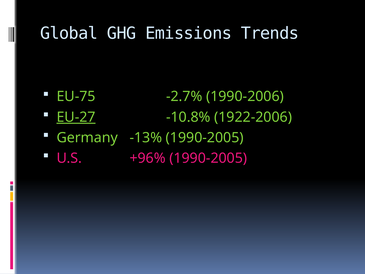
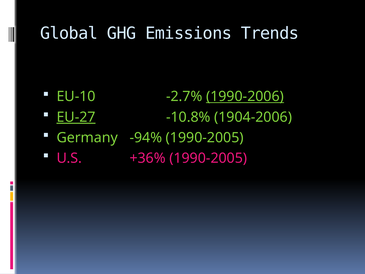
EU-75: EU-75 -> EU-10 (76, 96)
1990-2006 underline: none -> present (245, 96)
1922-2006: 1922-2006 -> 1904-2006 (253, 117)
-13%: -13% -> -94% (146, 138)
+96%: +96% -> +36% (148, 158)
